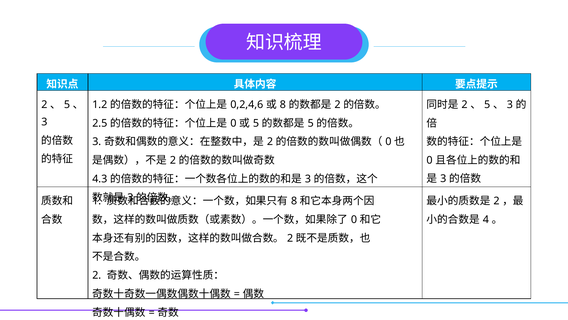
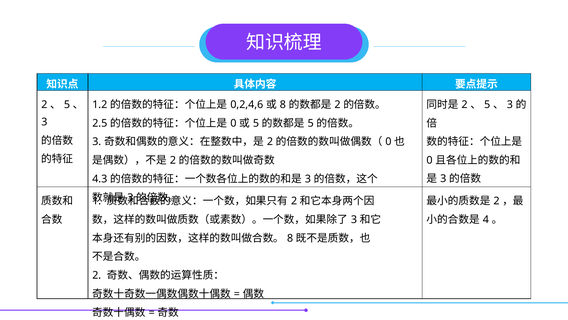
8: 8 -> 2 (294, 201)
0: 0 -> 3 (354, 219)
2: 2 -> 8 (290, 238)
